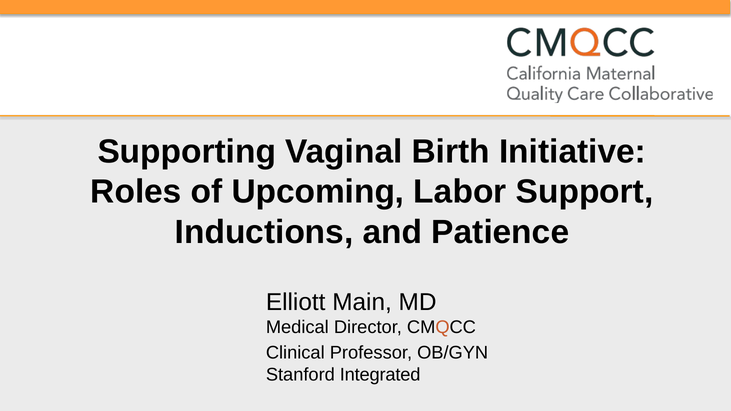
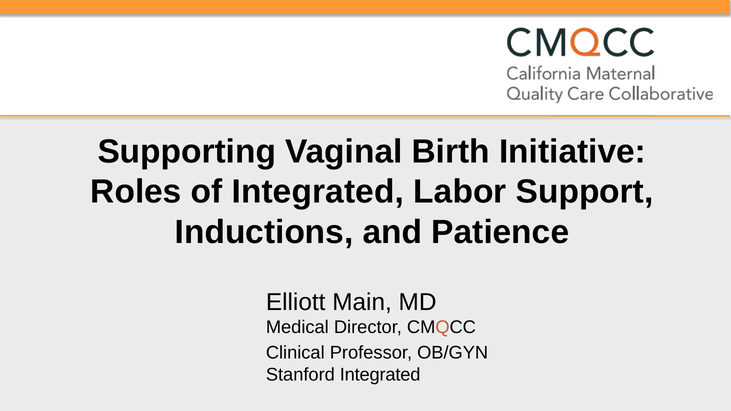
of Upcoming: Upcoming -> Integrated (318, 192)
